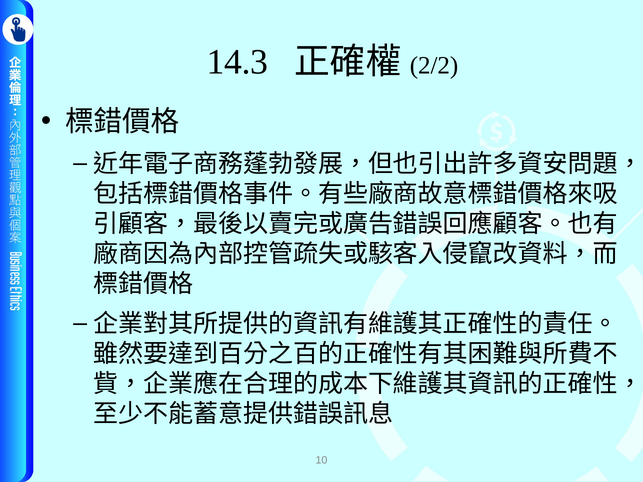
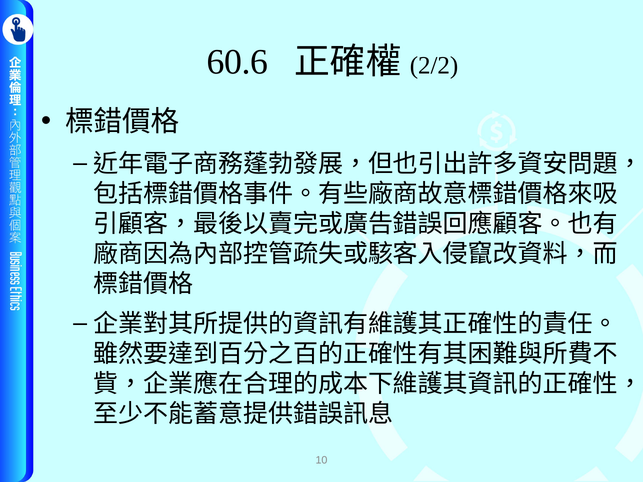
14.3: 14.3 -> 60.6 (237, 62)
